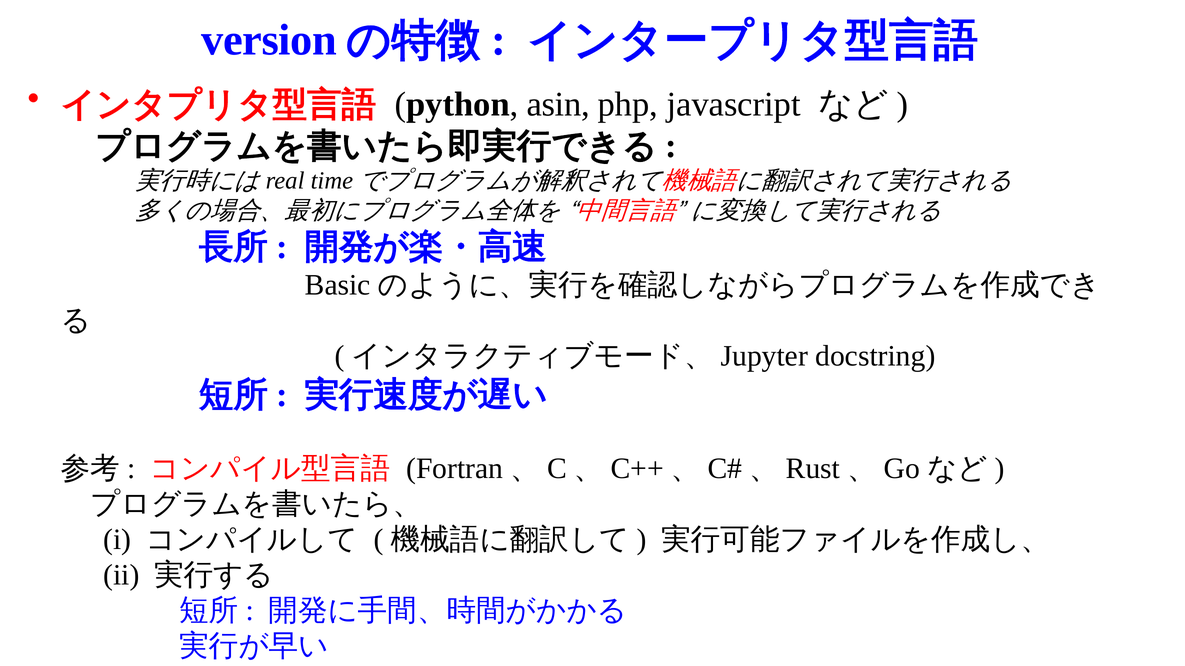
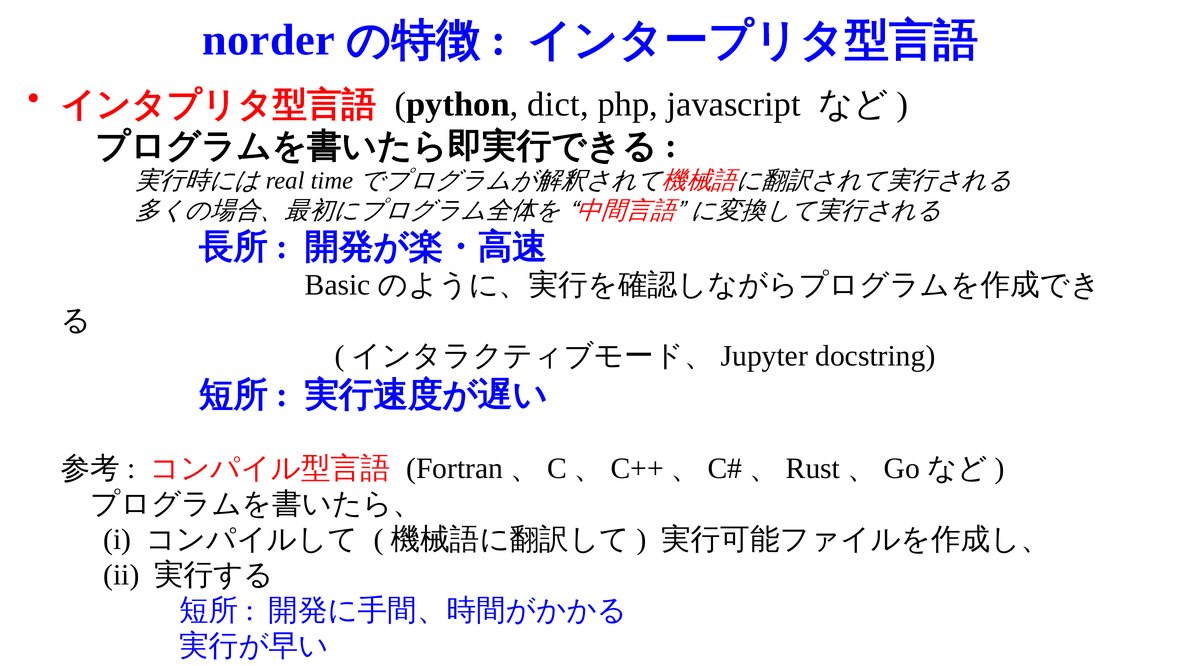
version: version -> norder (269, 40)
asin: asin -> dict (558, 105)
